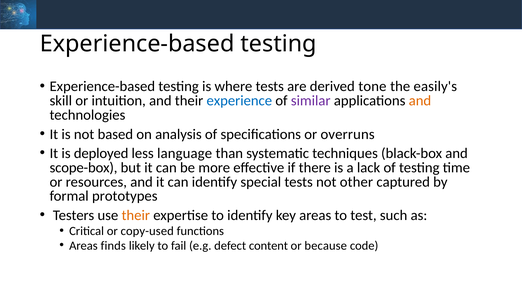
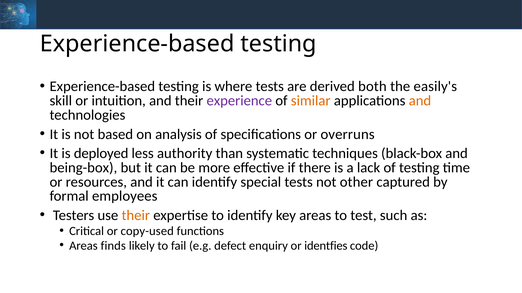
tone: tone -> both (372, 87)
experience colour: blue -> purple (239, 101)
similar colour: purple -> orange (311, 101)
language: language -> authority (185, 154)
scope-box: scope-box -> being-box (83, 168)
prototypes: prototypes -> employees (125, 197)
content: content -> enquiry (268, 246)
because: because -> identfies (326, 246)
